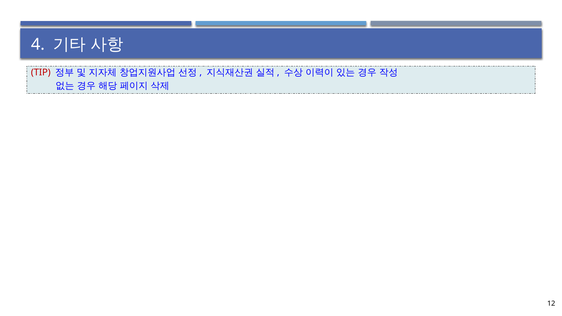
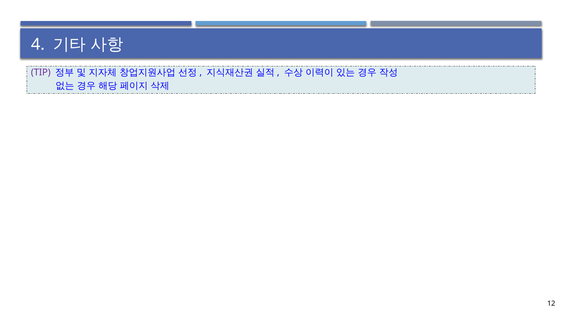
TIP colour: red -> purple (41, 72)
